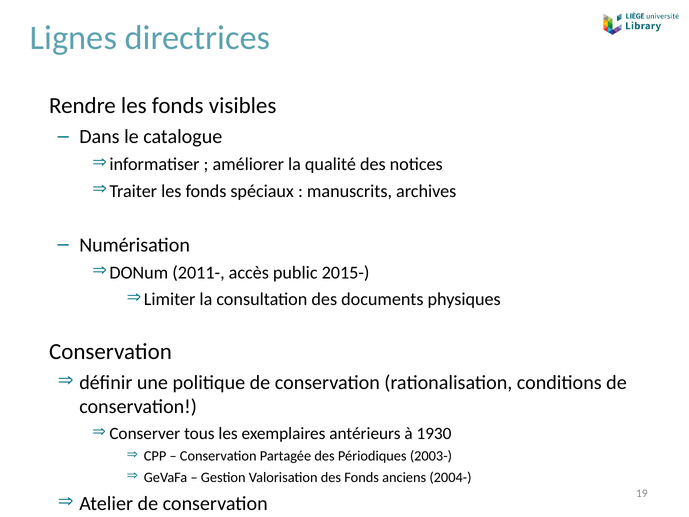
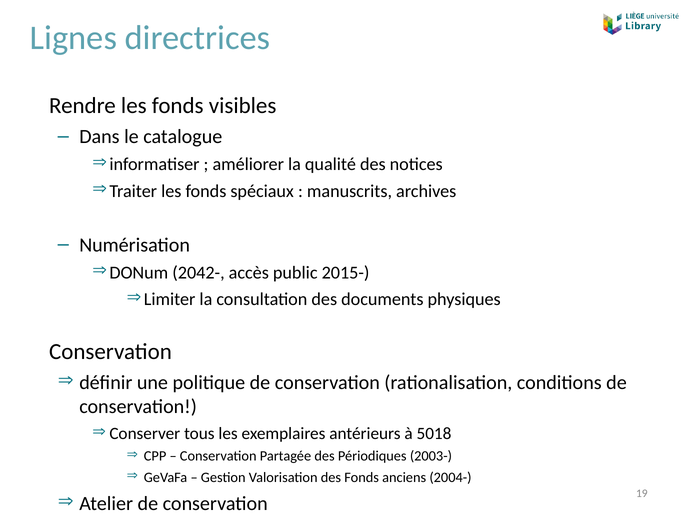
2011-: 2011- -> 2042- (198, 273)
1930: 1930 -> 5018 (434, 433)
